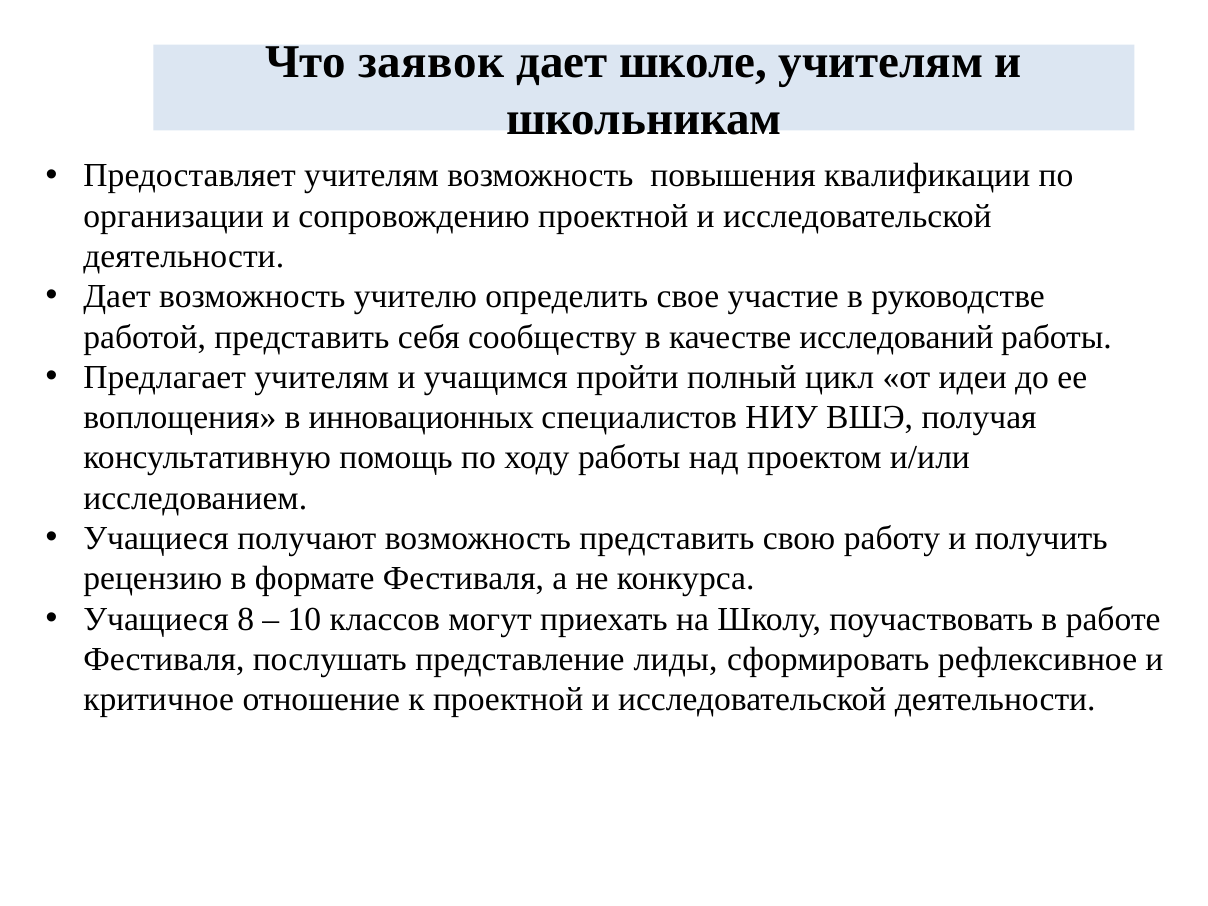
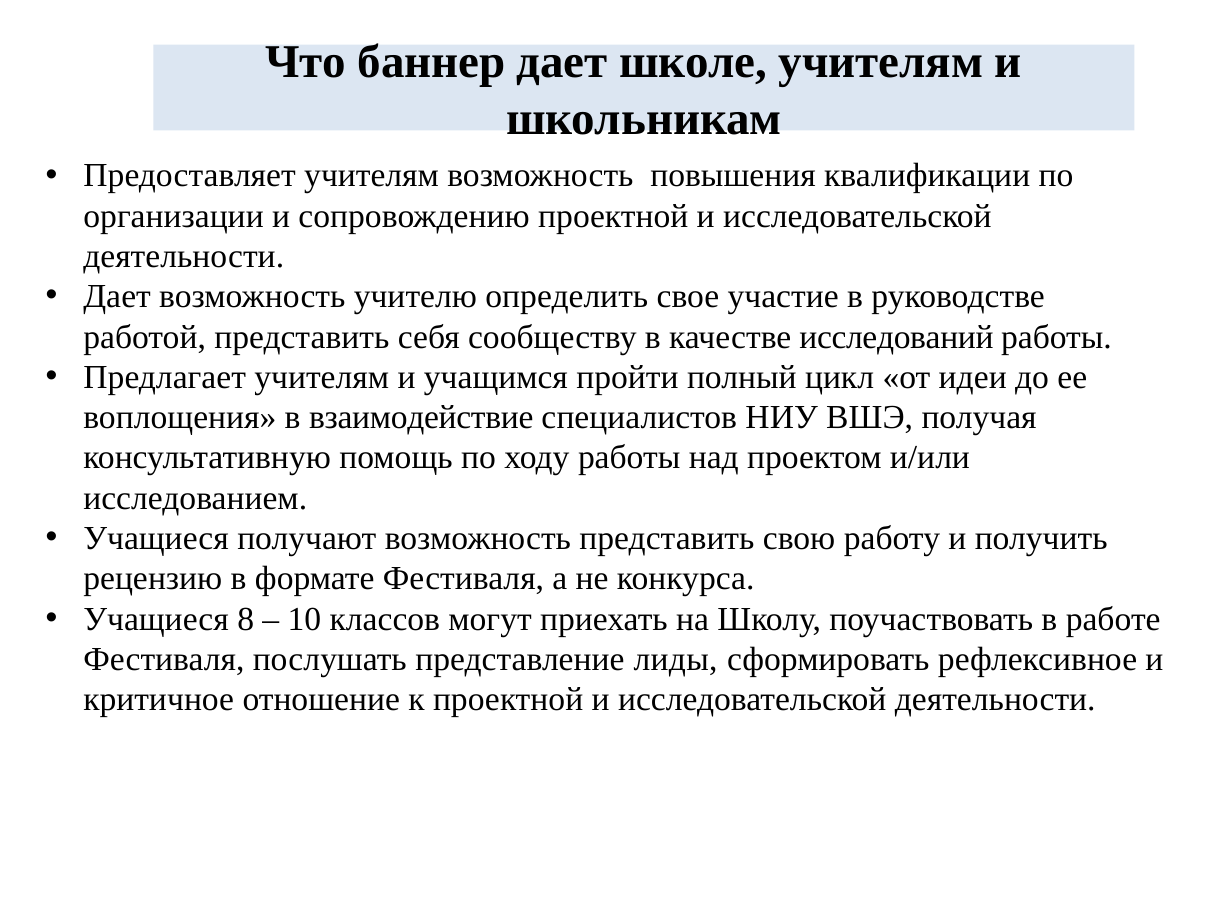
заявок: заявок -> баннер (431, 62)
инновационных: инновационных -> взаимодействие (421, 418)
